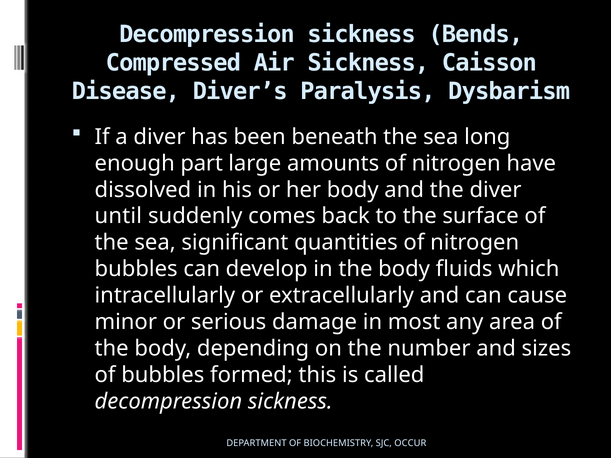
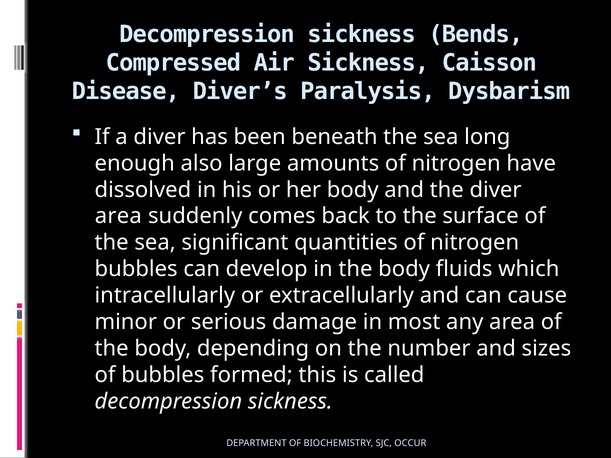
part: part -> also (202, 163)
until: until -> area (118, 216)
